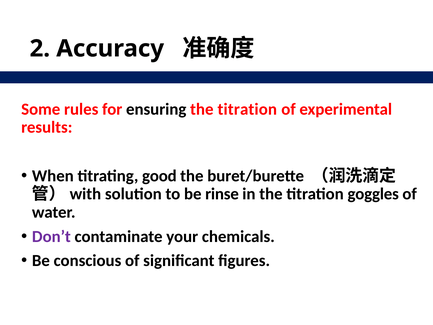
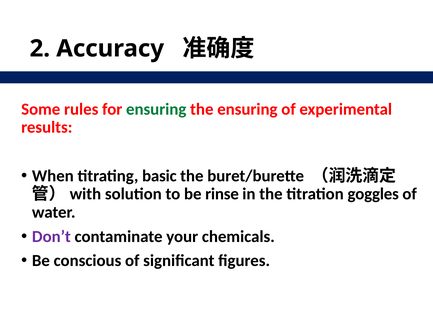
ensuring colour: black -> green (156, 109)
titration: titration -> ensuring (247, 109)
good: good -> basic (159, 176)
